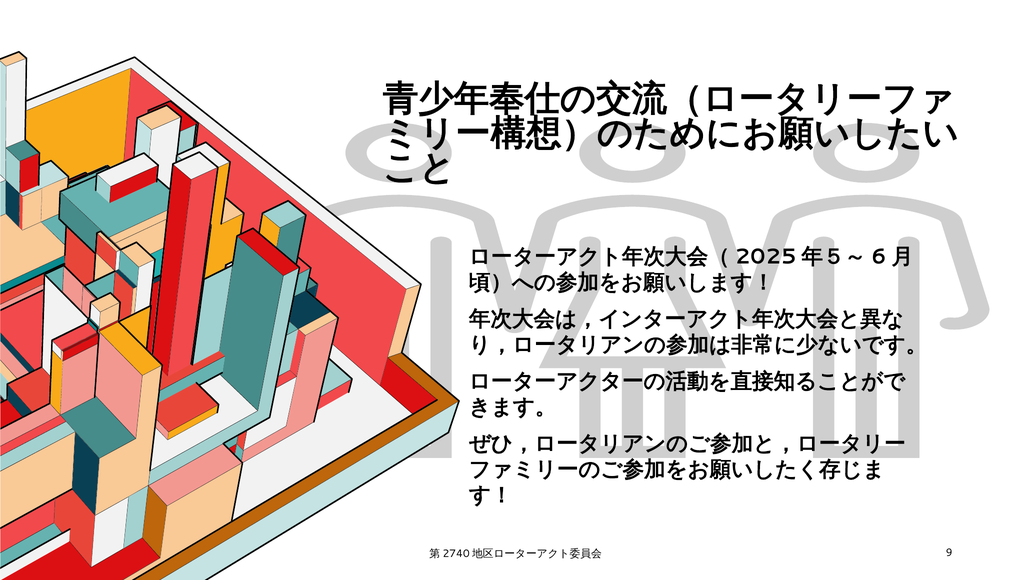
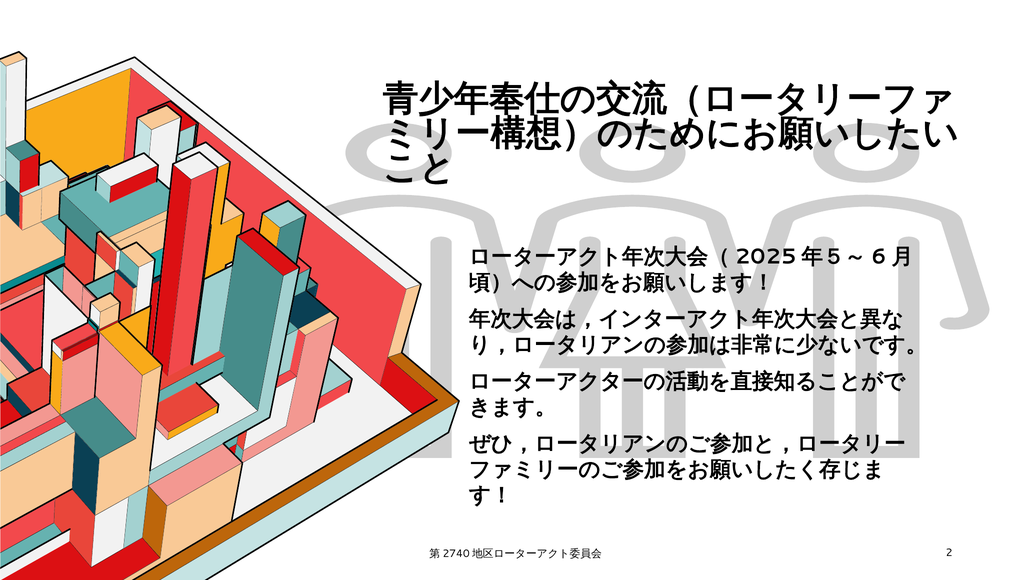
9: 9 -> 2 (949, 553)
